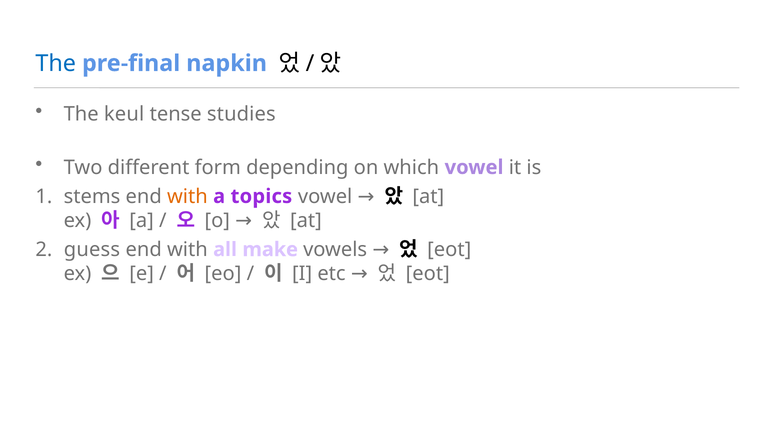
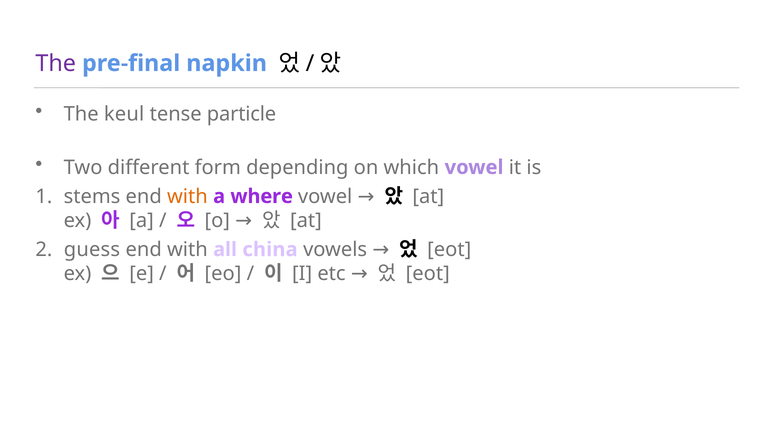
The colour: blue -> purple (56, 63)
studies: studies -> particle (241, 114)
topics: topics -> where (262, 196)
make: make -> china (270, 249)
